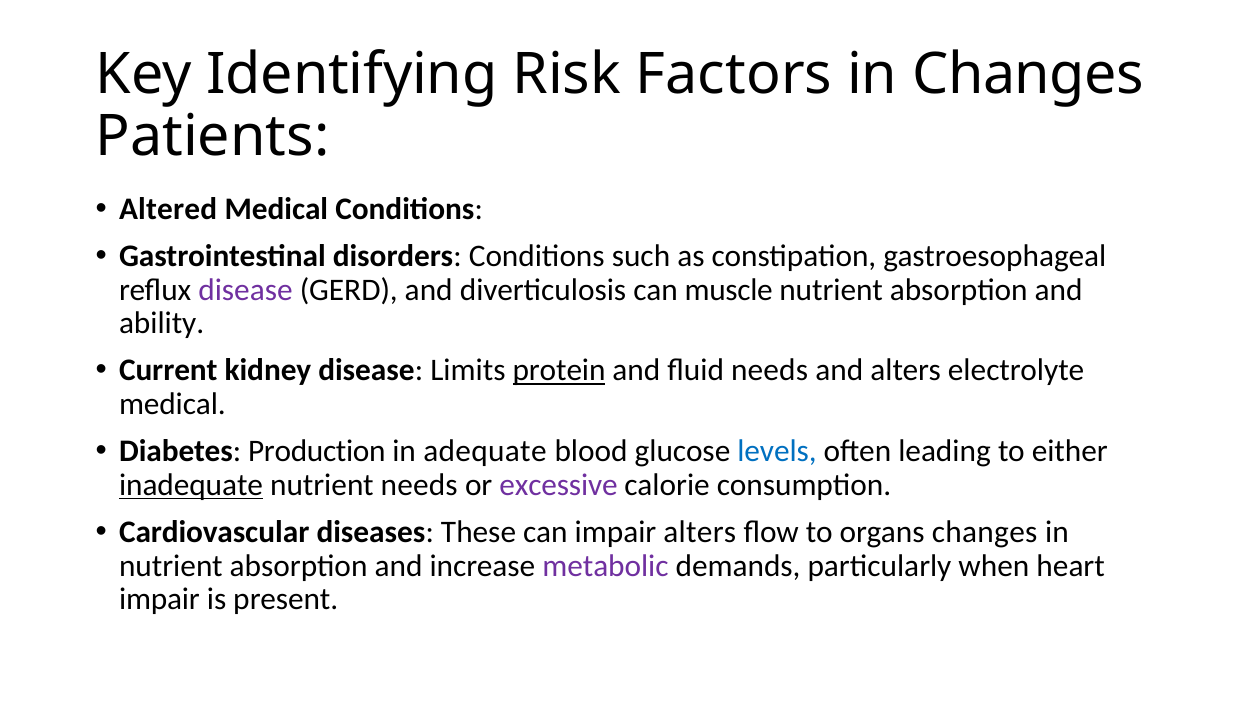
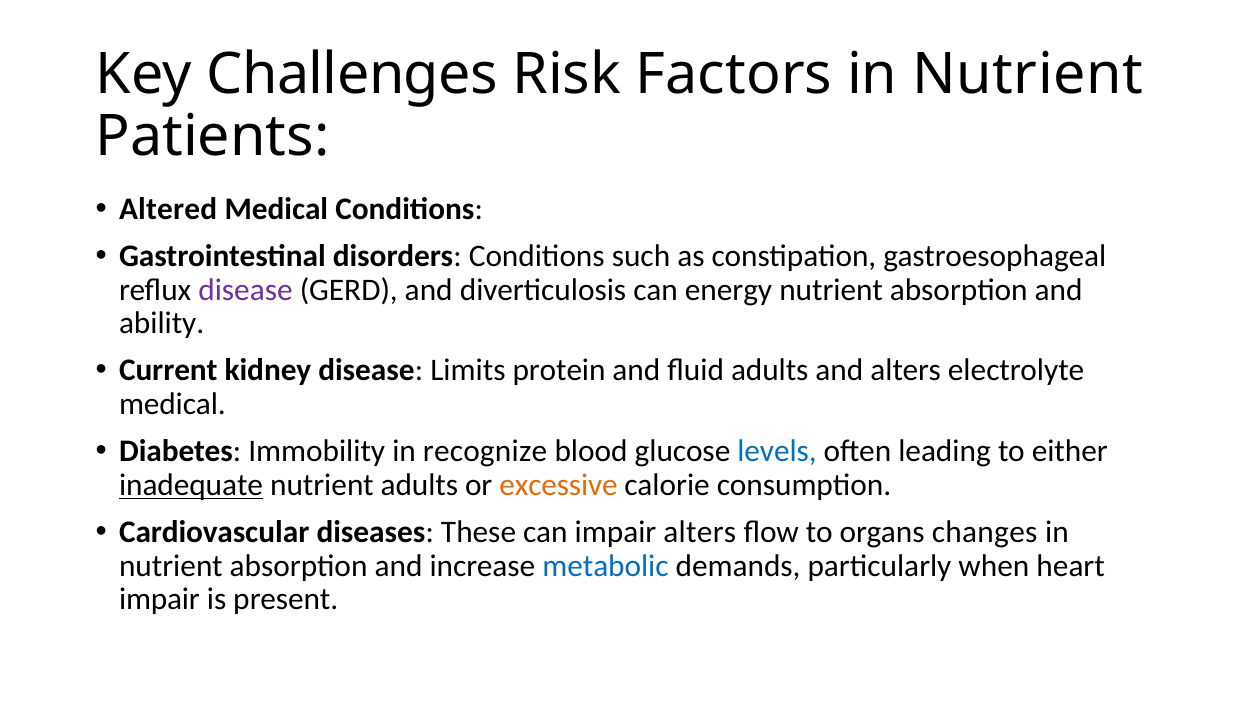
Identifying: Identifying -> Challenges (352, 74)
Factors in Changes: Changes -> Nutrient (1028, 74)
muscle: muscle -> energy (728, 290)
protein underline: present -> none (559, 370)
fluid needs: needs -> adults (770, 370)
Production: Production -> Immobility (317, 451)
adequate: adequate -> recognize (485, 451)
nutrient needs: needs -> adults (419, 485)
excessive colour: purple -> orange (559, 485)
metabolic colour: purple -> blue (605, 566)
